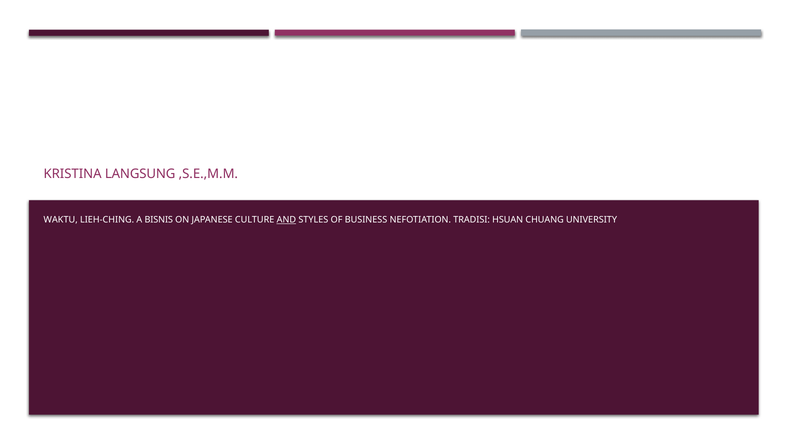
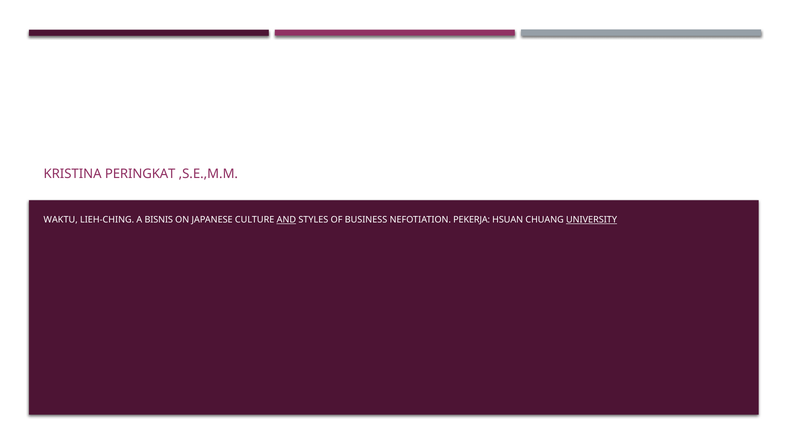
LANGSUNG: LANGSUNG -> PERINGKAT (140, 173)
TRADISI: TRADISI -> PEKERJA (472, 219)
UNIVERSITY underline: none -> present (592, 219)
